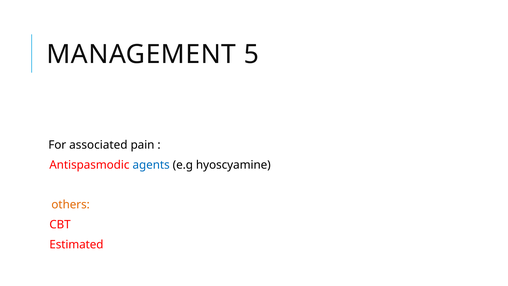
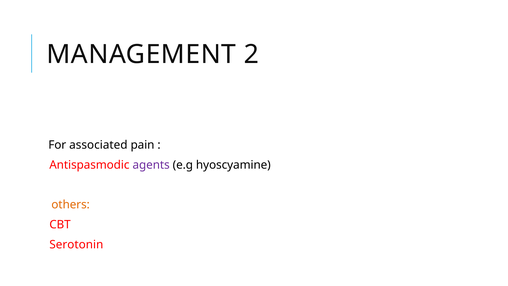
5: 5 -> 2 (251, 55)
agents colour: blue -> purple (151, 165)
Estimated: Estimated -> Serotonin (76, 245)
